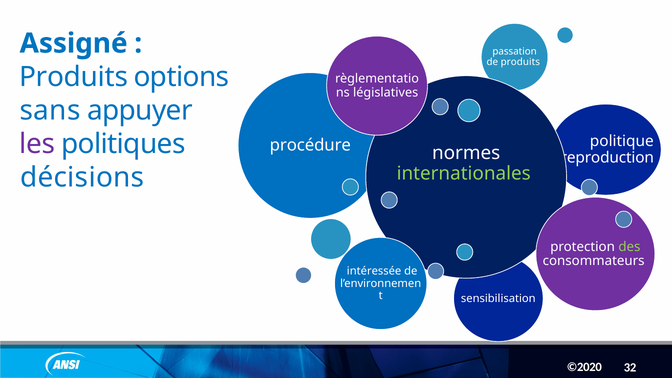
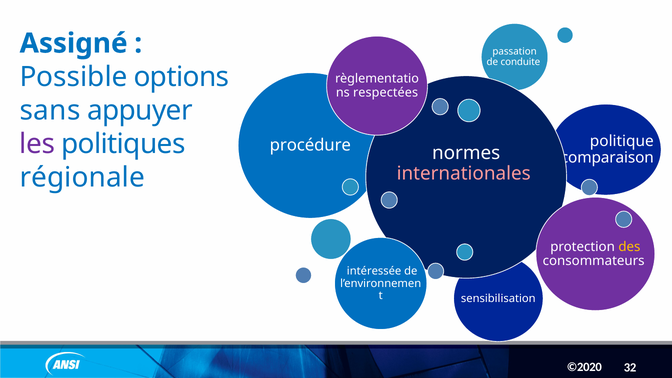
de produits: produits -> conduite (520, 62)
Produits: Produits -> Possible (74, 77)
législatives: législatives -> respectées (386, 92)
reproduction: reproduction -> comparaison (607, 158)
internationales colour: light green -> pink (464, 174)
décisions: décisions -> régionale (82, 178)
des colour: light green -> yellow (629, 247)
